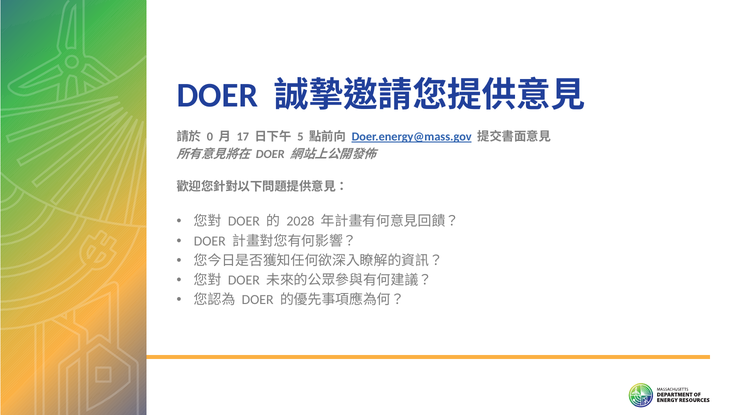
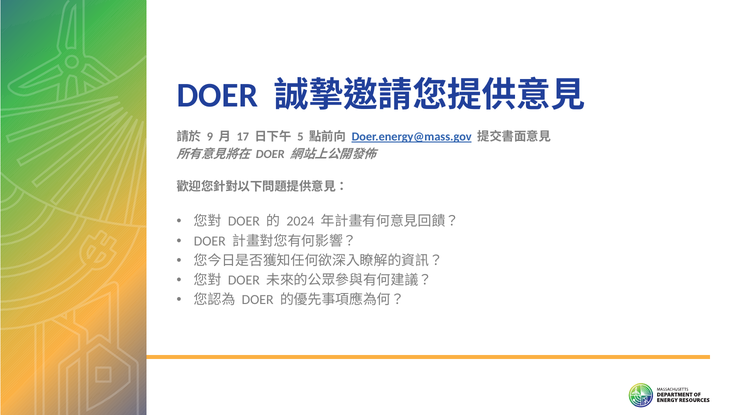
0: 0 -> 9 (210, 137)
2028: 2028 -> 2024 (300, 221)
